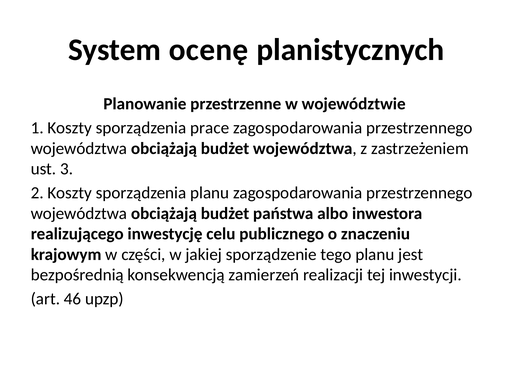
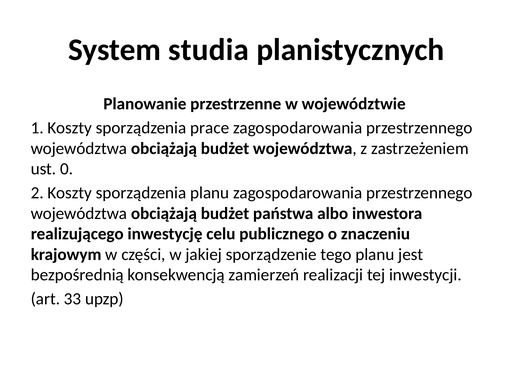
ocenę: ocenę -> studia (209, 50)
3: 3 -> 0 (67, 169)
46: 46 -> 33 (73, 299)
